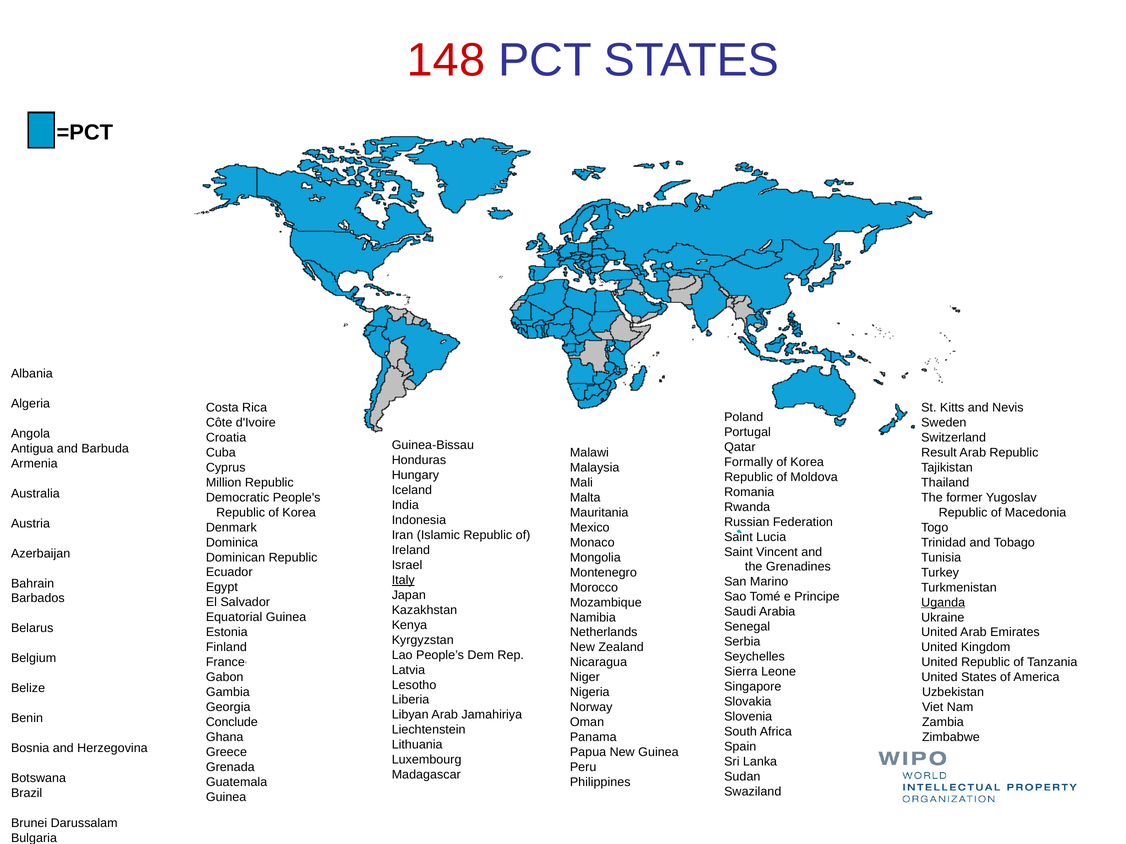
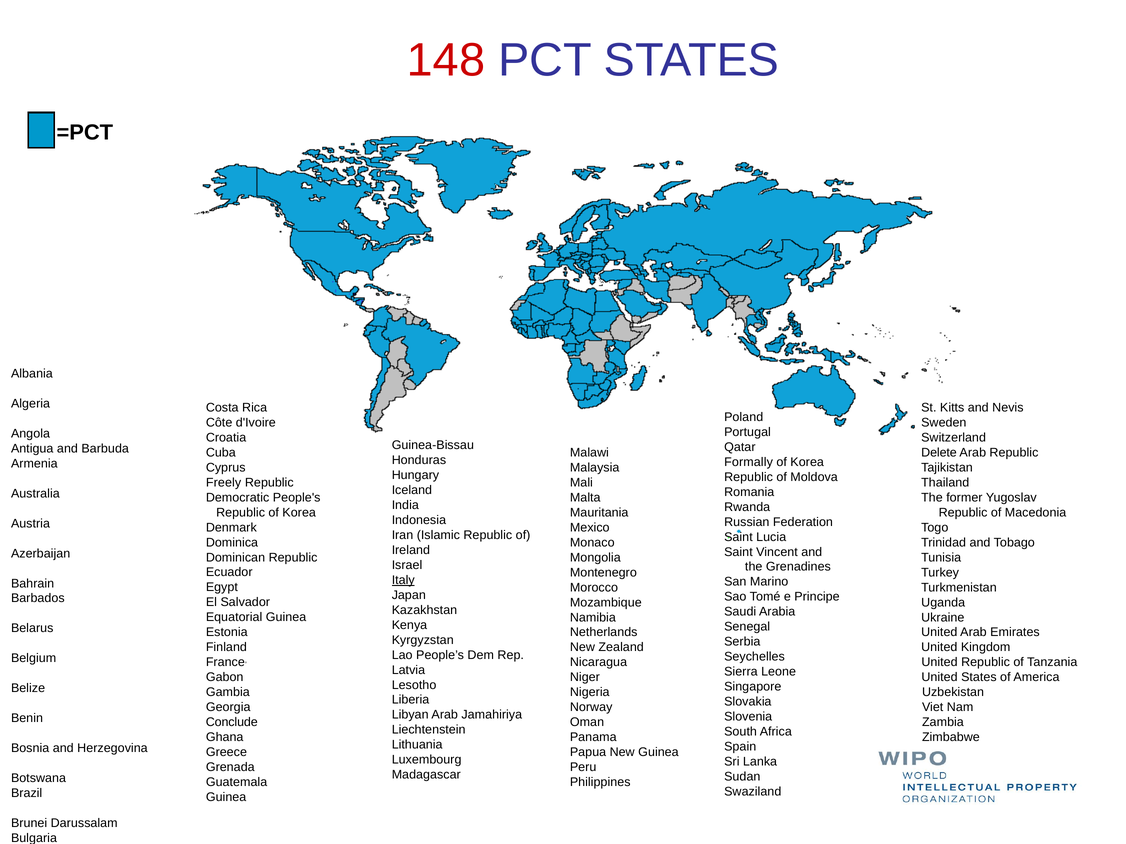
Result: Result -> Delete (939, 453)
Million: Million -> Freely (224, 483)
Uganda underline: present -> none (943, 603)
